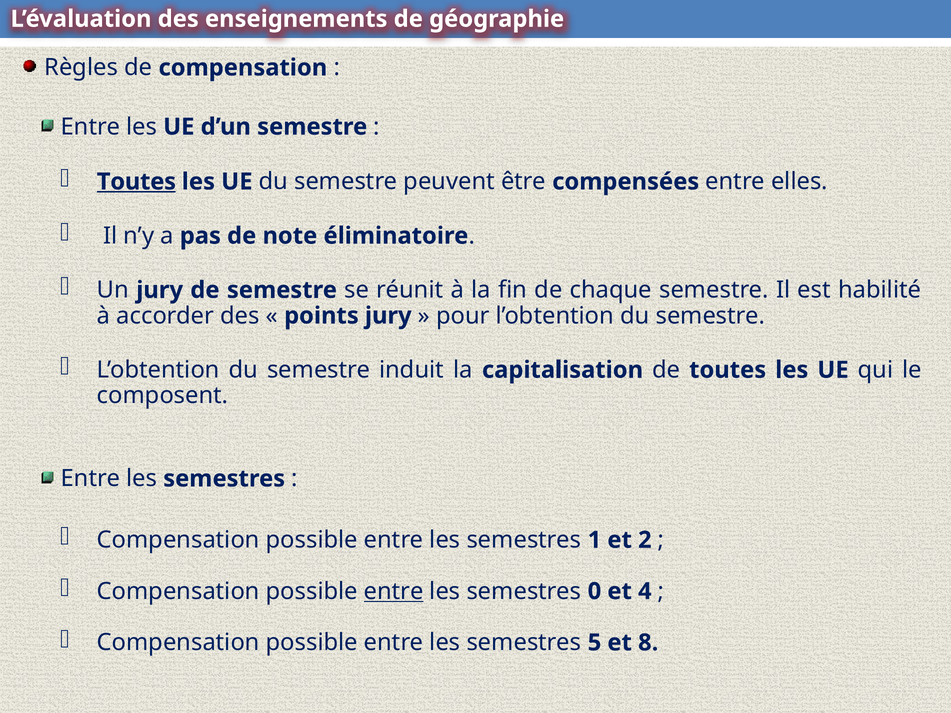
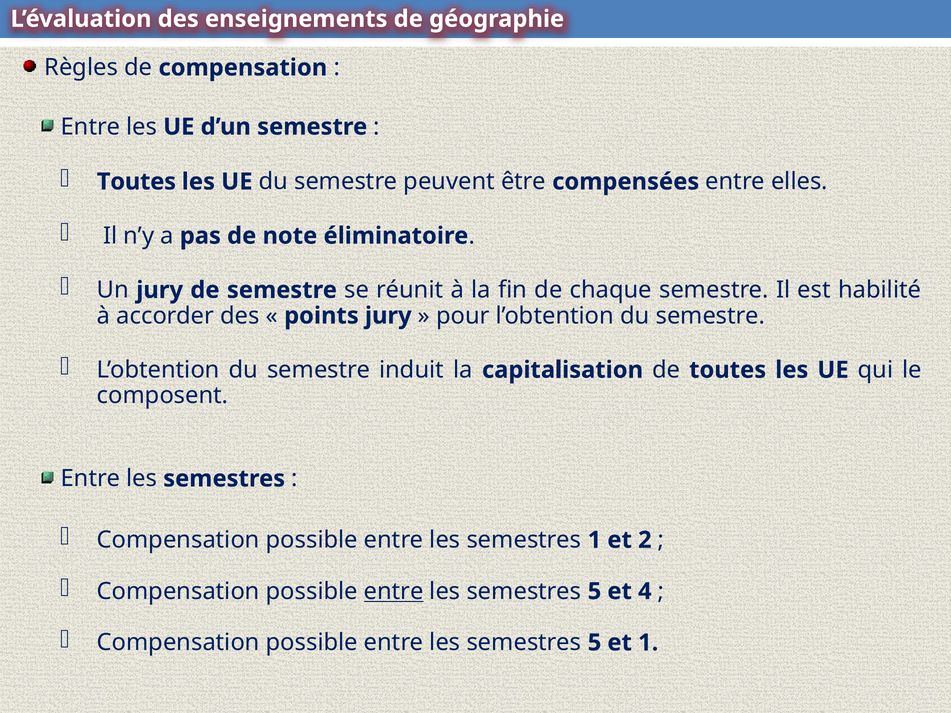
Toutes underline: present -> none (136, 182)
0: 0 -> 5 (594, 591)
et 8: 8 -> 1 (648, 643)
